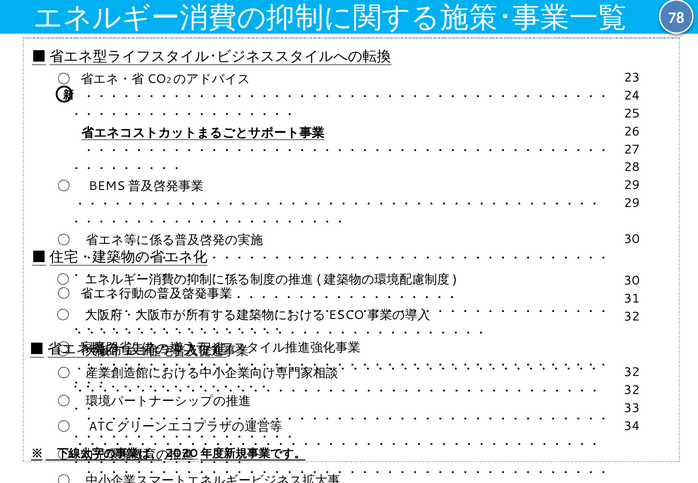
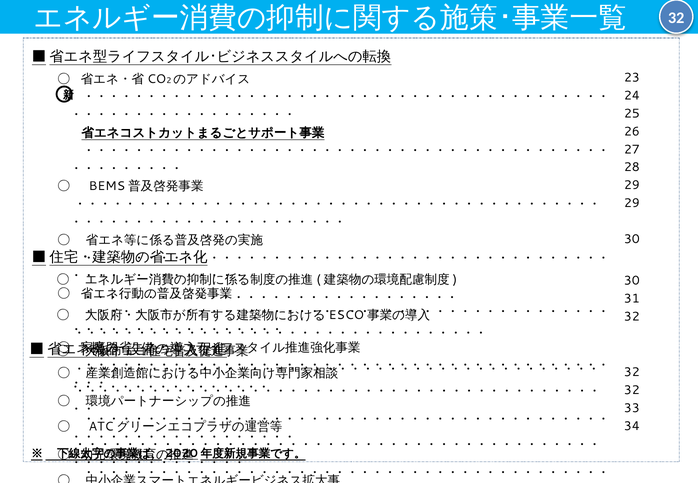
78: 78 -> 32 (676, 18)
